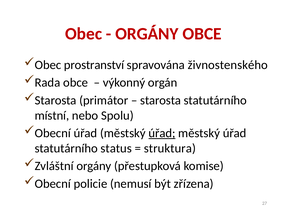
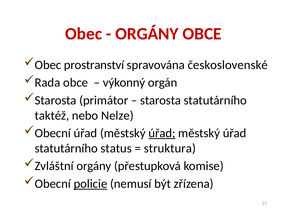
živnostenského: živnostenského -> československé (228, 65)
místní: místní -> taktéž (52, 115)
Spolu: Spolu -> Nelze (117, 115)
policie underline: none -> present (90, 184)
